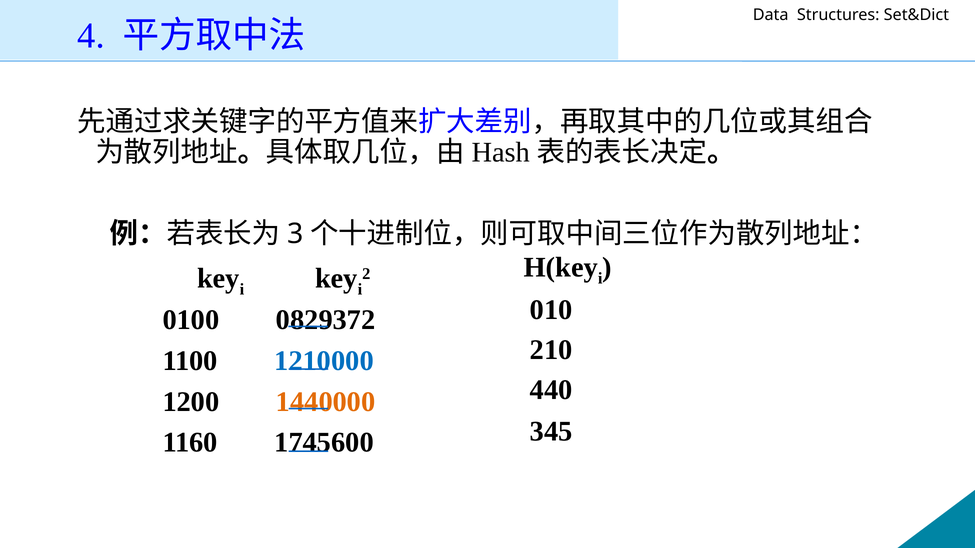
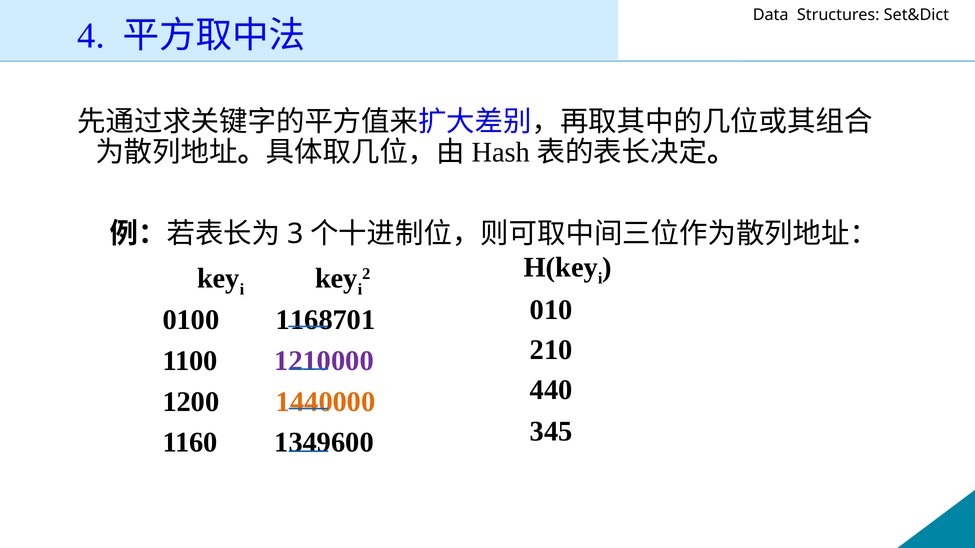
0829372: 0829372 -> 1168701 (326, 320)
1210000 colour: blue -> purple (324, 361)
1745600: 1745600 -> 1349600 (324, 443)
